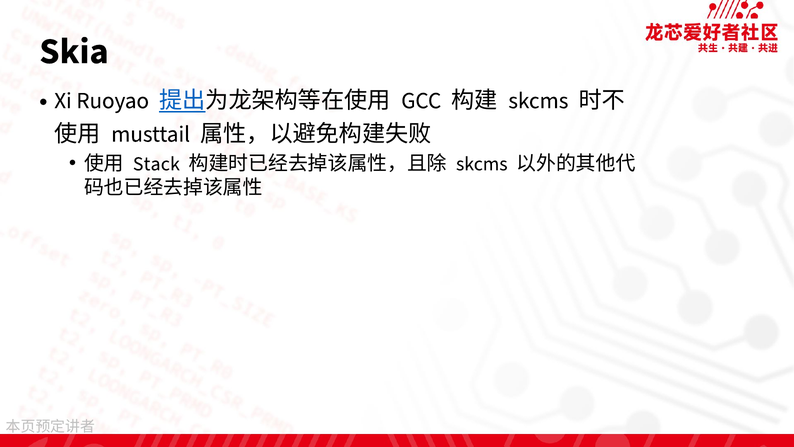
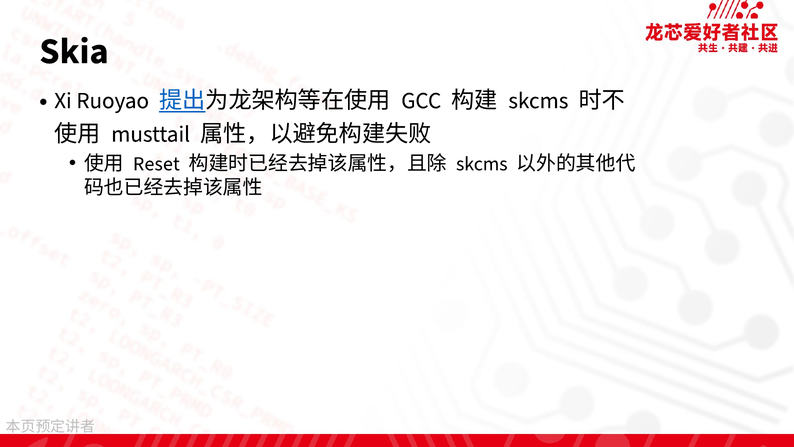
Stack: Stack -> Reset (156, 164)
